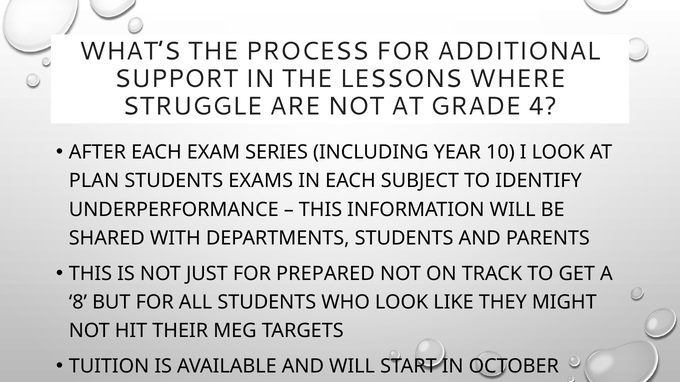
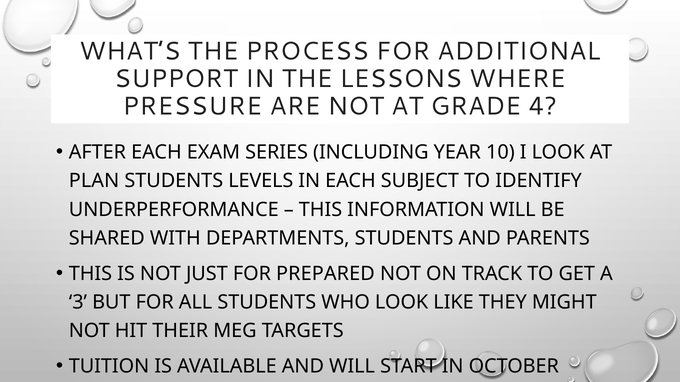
STRUGGLE: STRUGGLE -> PRESSURE (192, 106)
EXAMS: EXAMS -> LEVELS (261, 181)
8: 8 -> 3 (78, 303)
